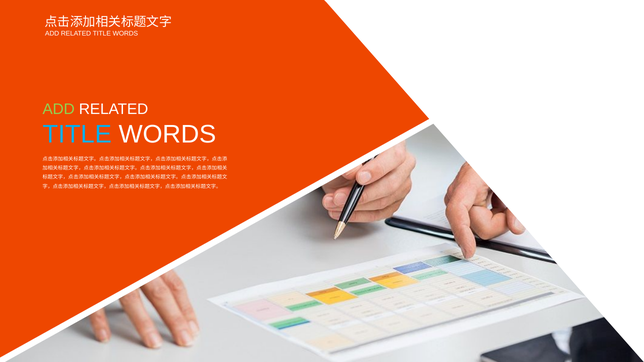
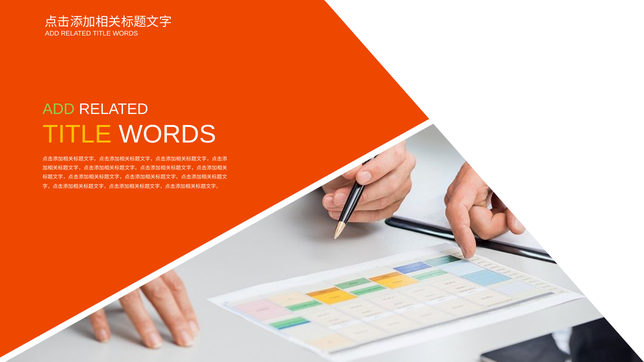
TITLE colour: light blue -> yellow (77, 134)
